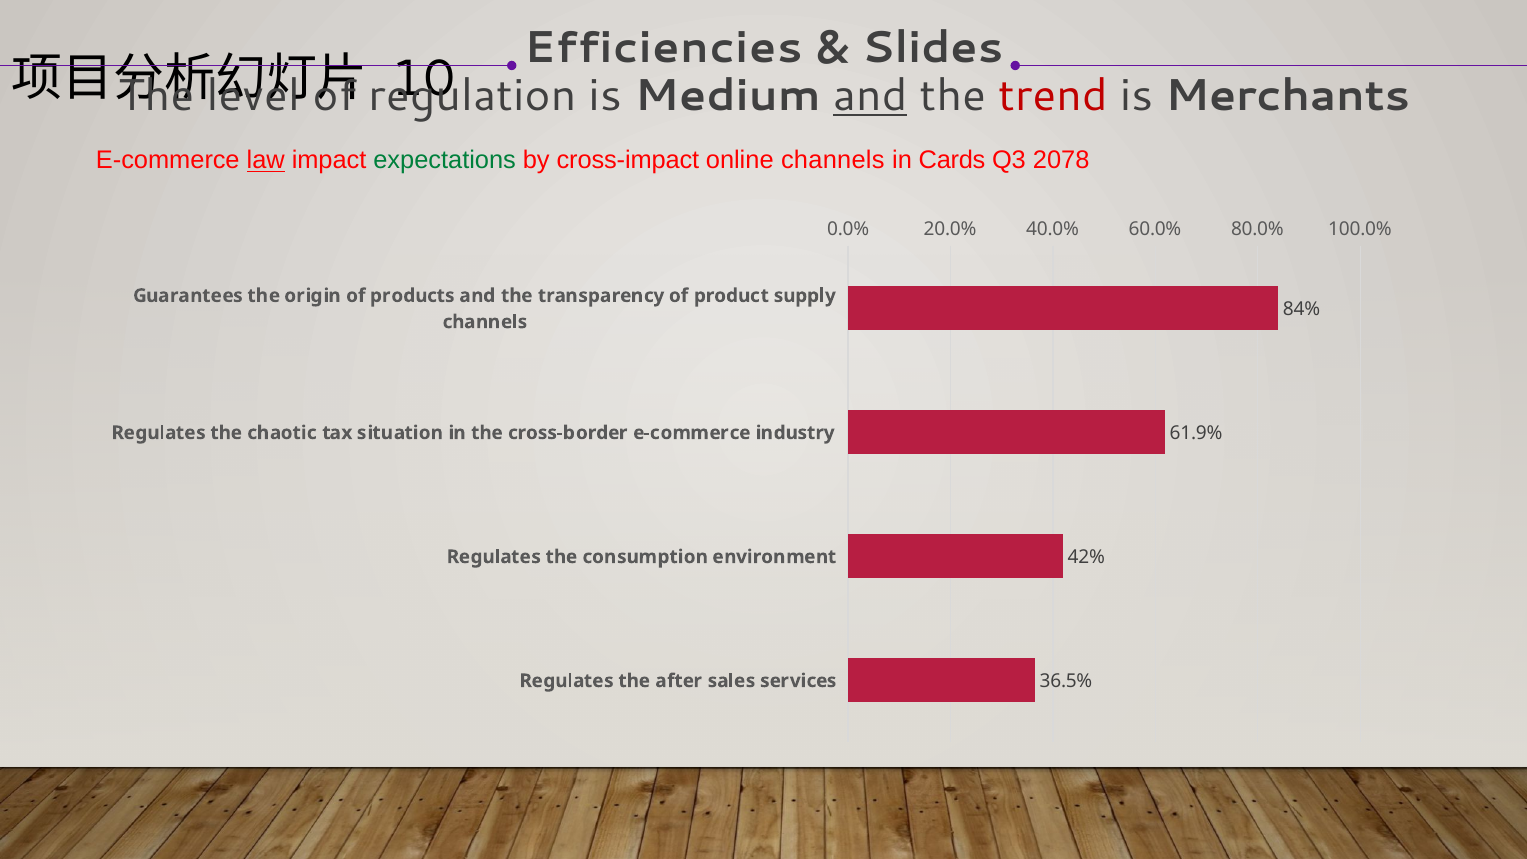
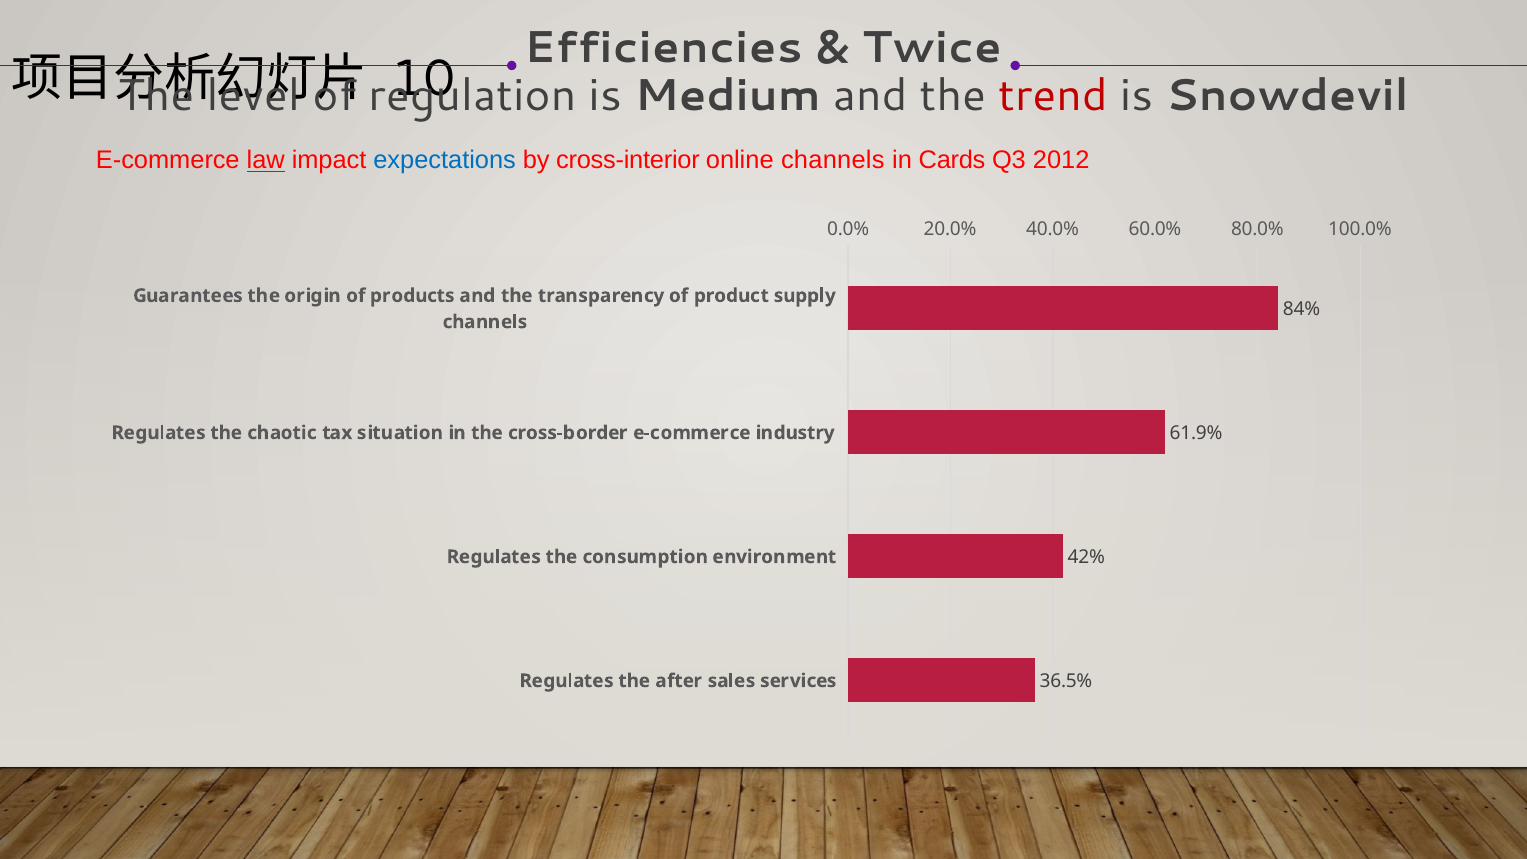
Slides: Slides -> Twice (932, 48)
and underline: present -> none (870, 96)
Merchants: Merchants -> Snowdevil (1287, 96)
expectations colour: green -> blue (445, 161)
cross-impact: cross-impact -> cross-interior (628, 161)
2078: 2078 -> 2012 (1061, 161)
